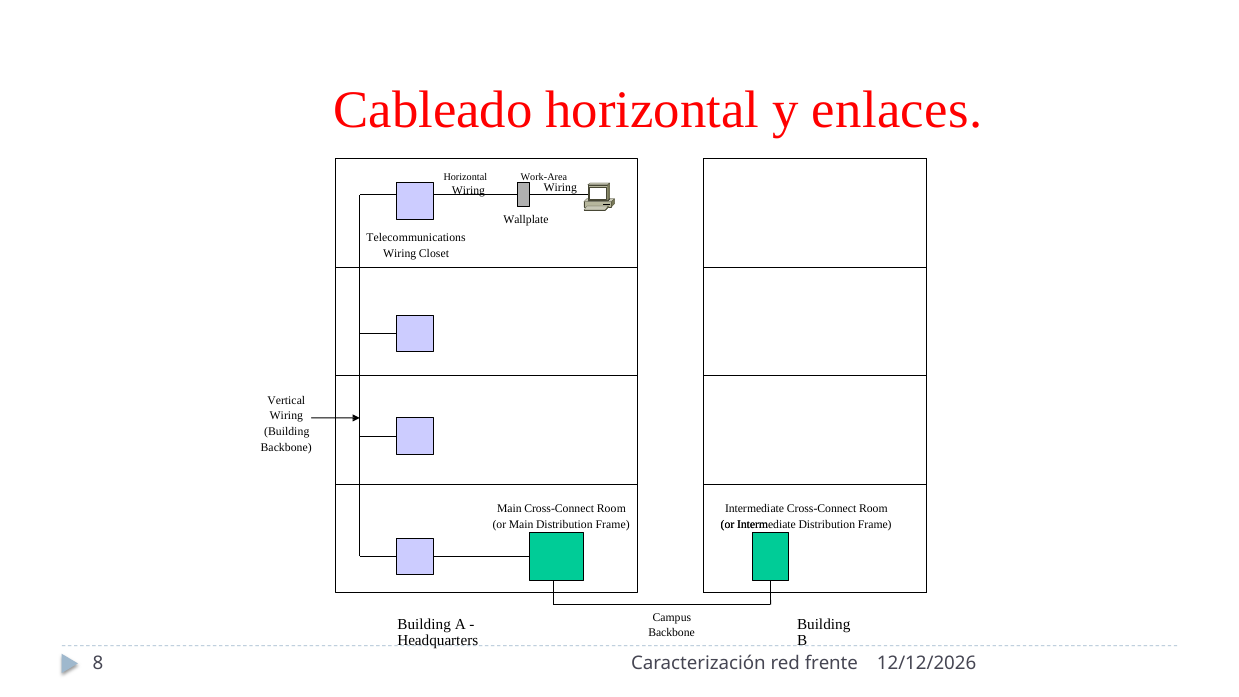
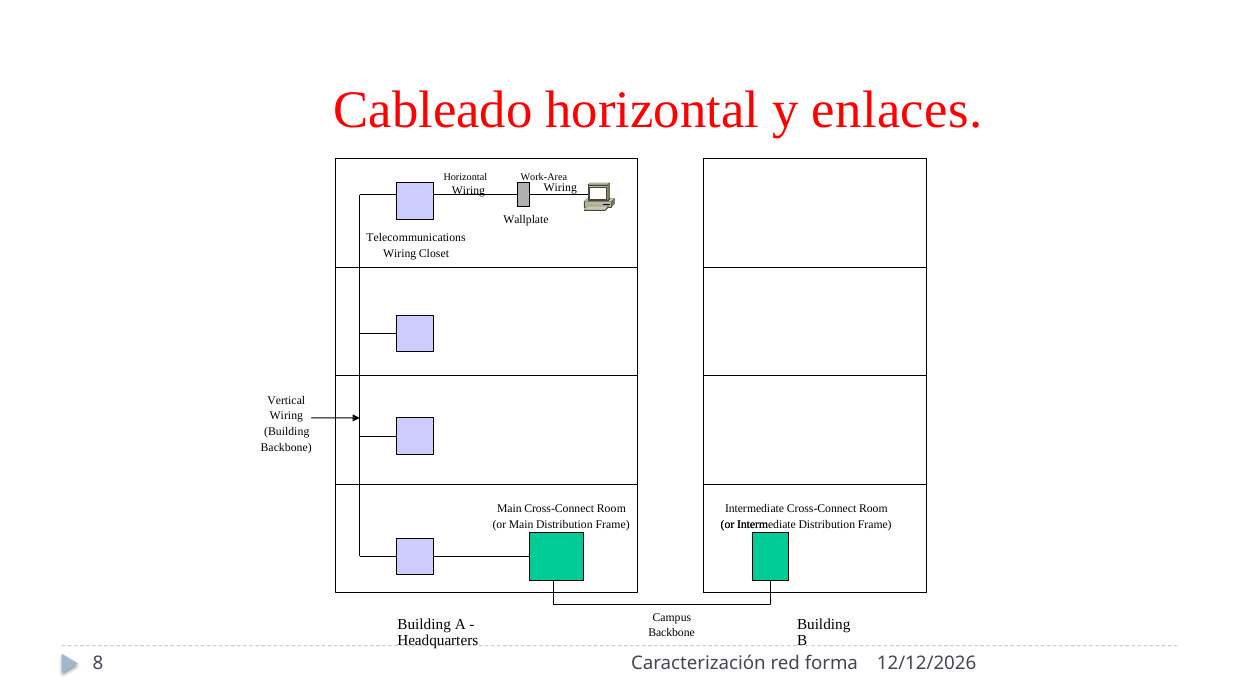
frente: frente -> forma (831, 663)
